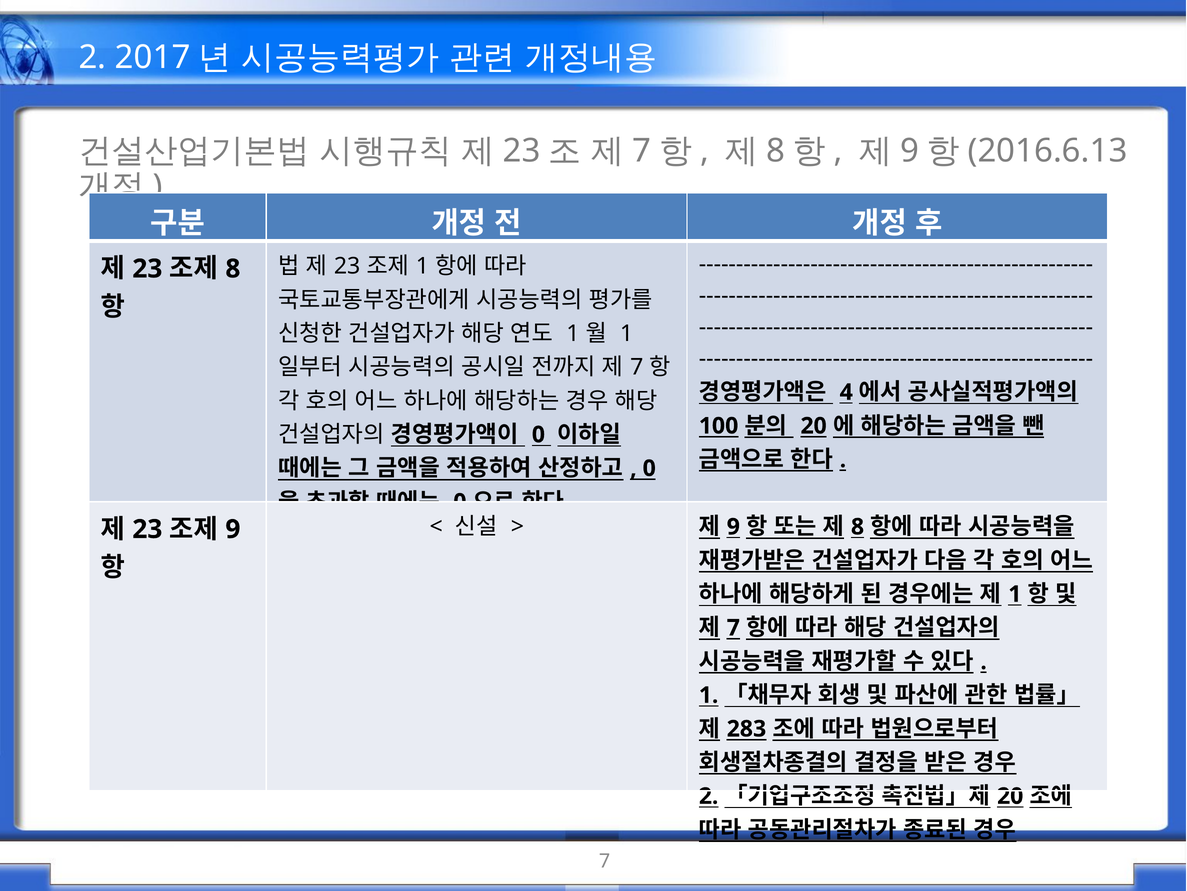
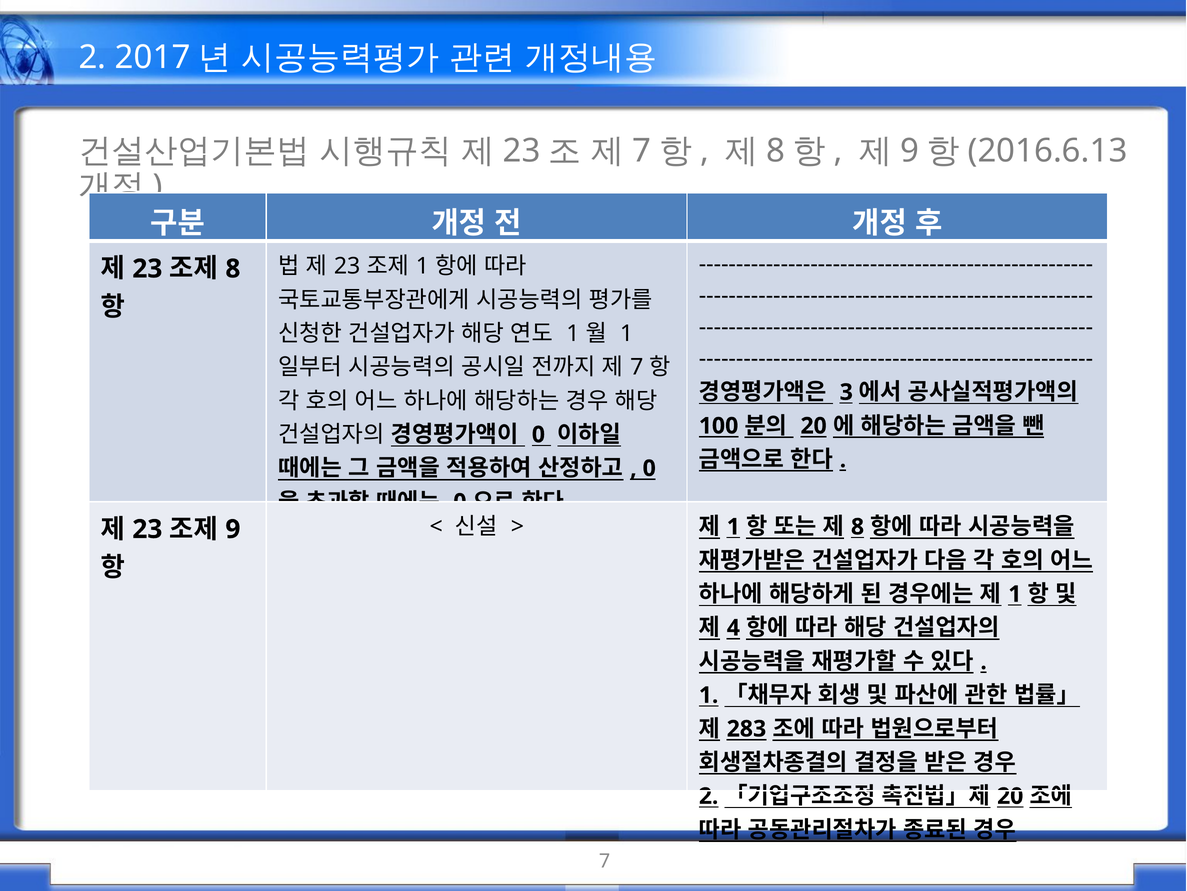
4: 4 -> 3 (846, 392)
9: 9 -> 1 (733, 526)
7: 7 -> 4 (733, 627)
